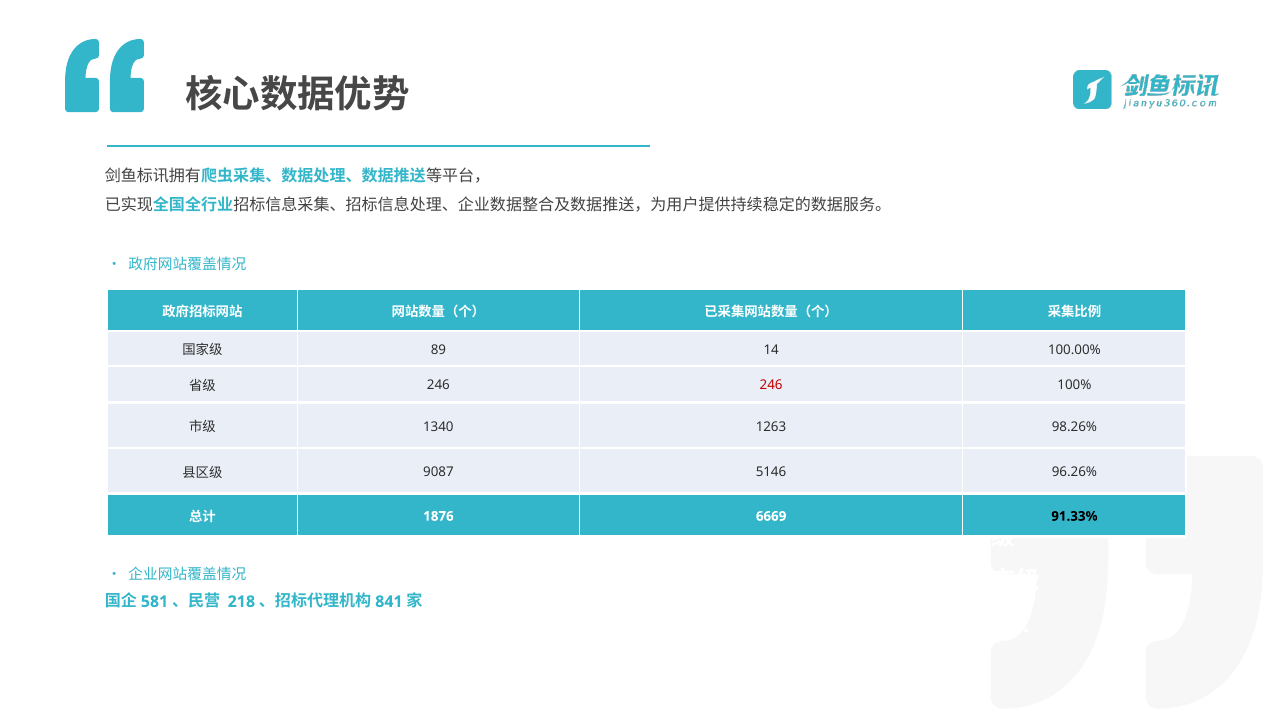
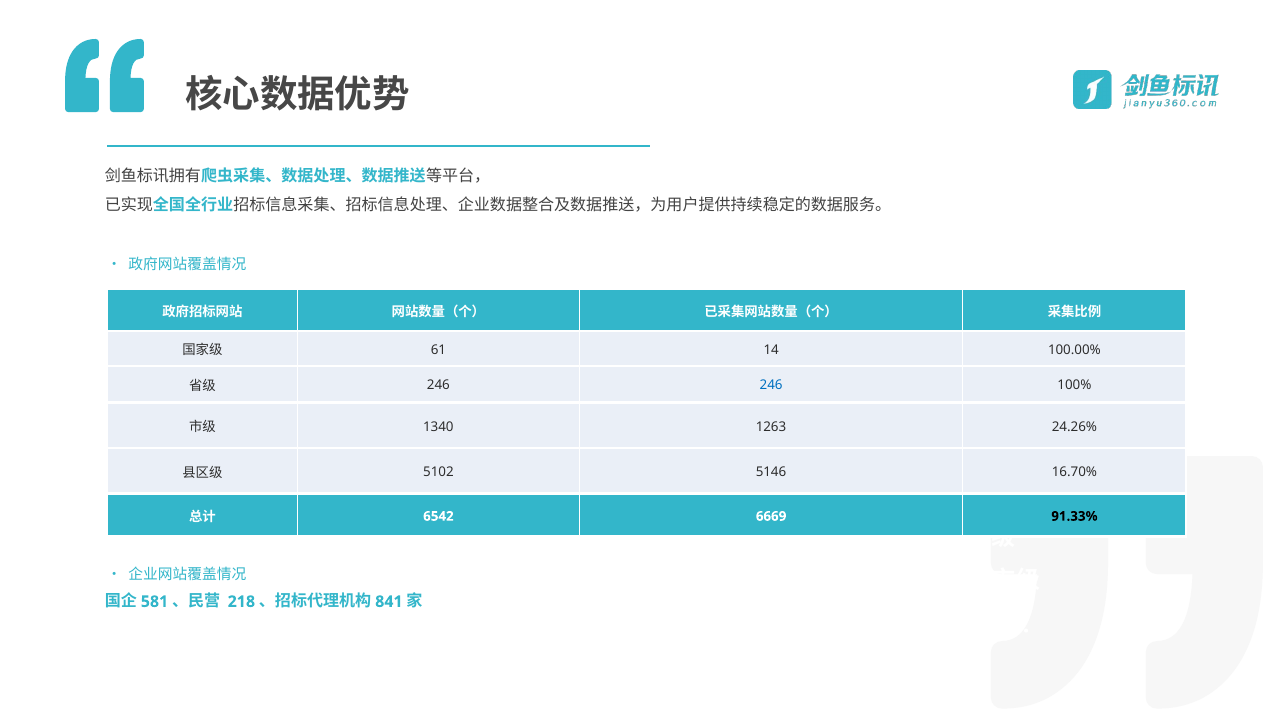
89: 89 -> 61 (438, 350)
246 colour: red -> blue (771, 385)
98.26%: 98.26% -> 24.26% (1074, 427)
9087: 9087 -> 5102 (438, 472)
96.26%: 96.26% -> 16.70% (1074, 472)
1876: 1876 -> 6542 (438, 516)
